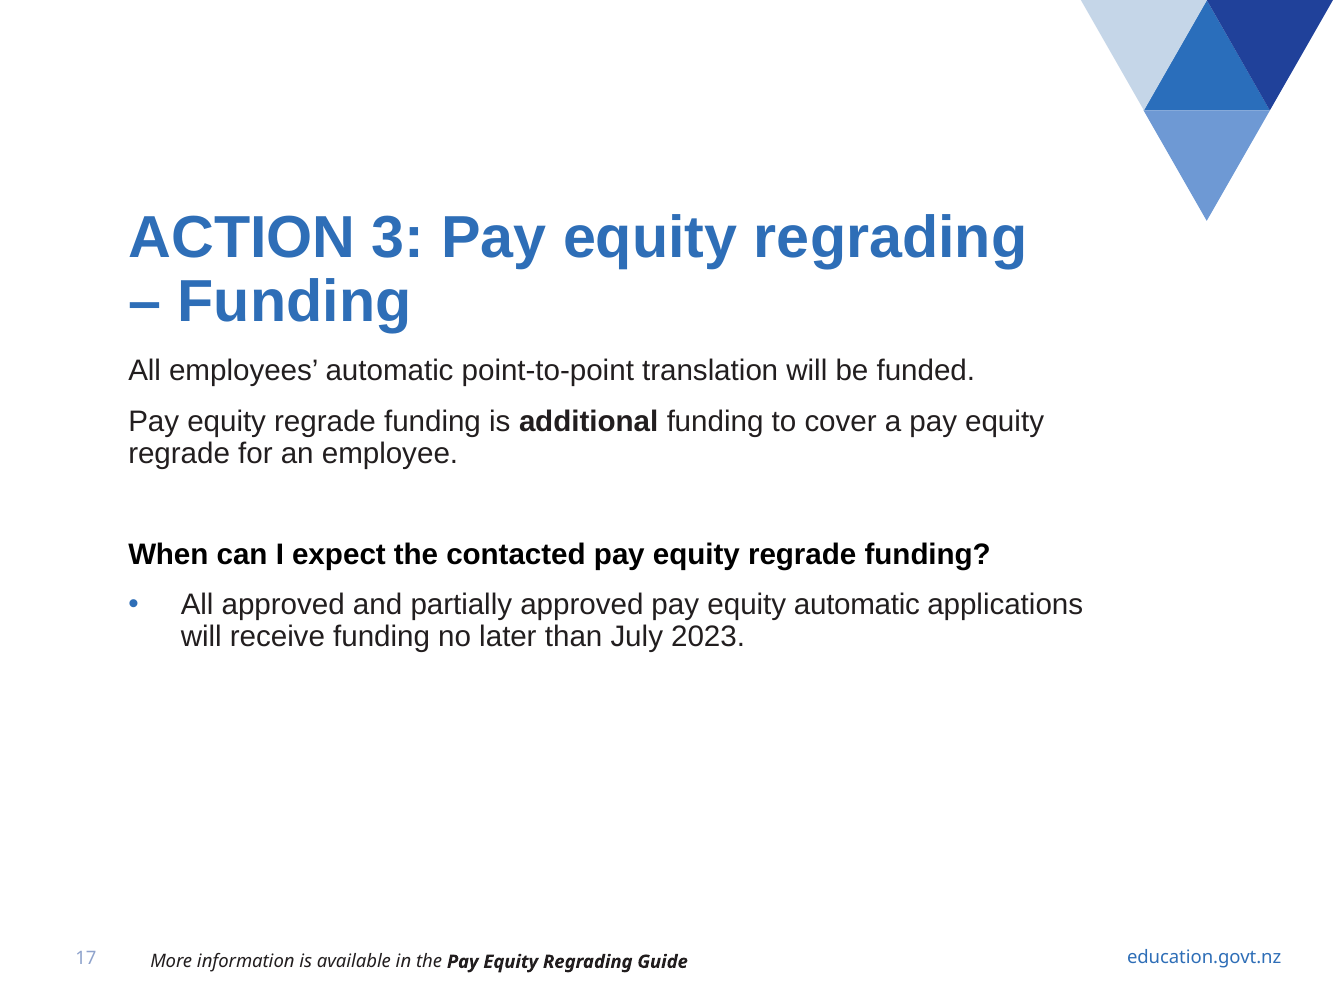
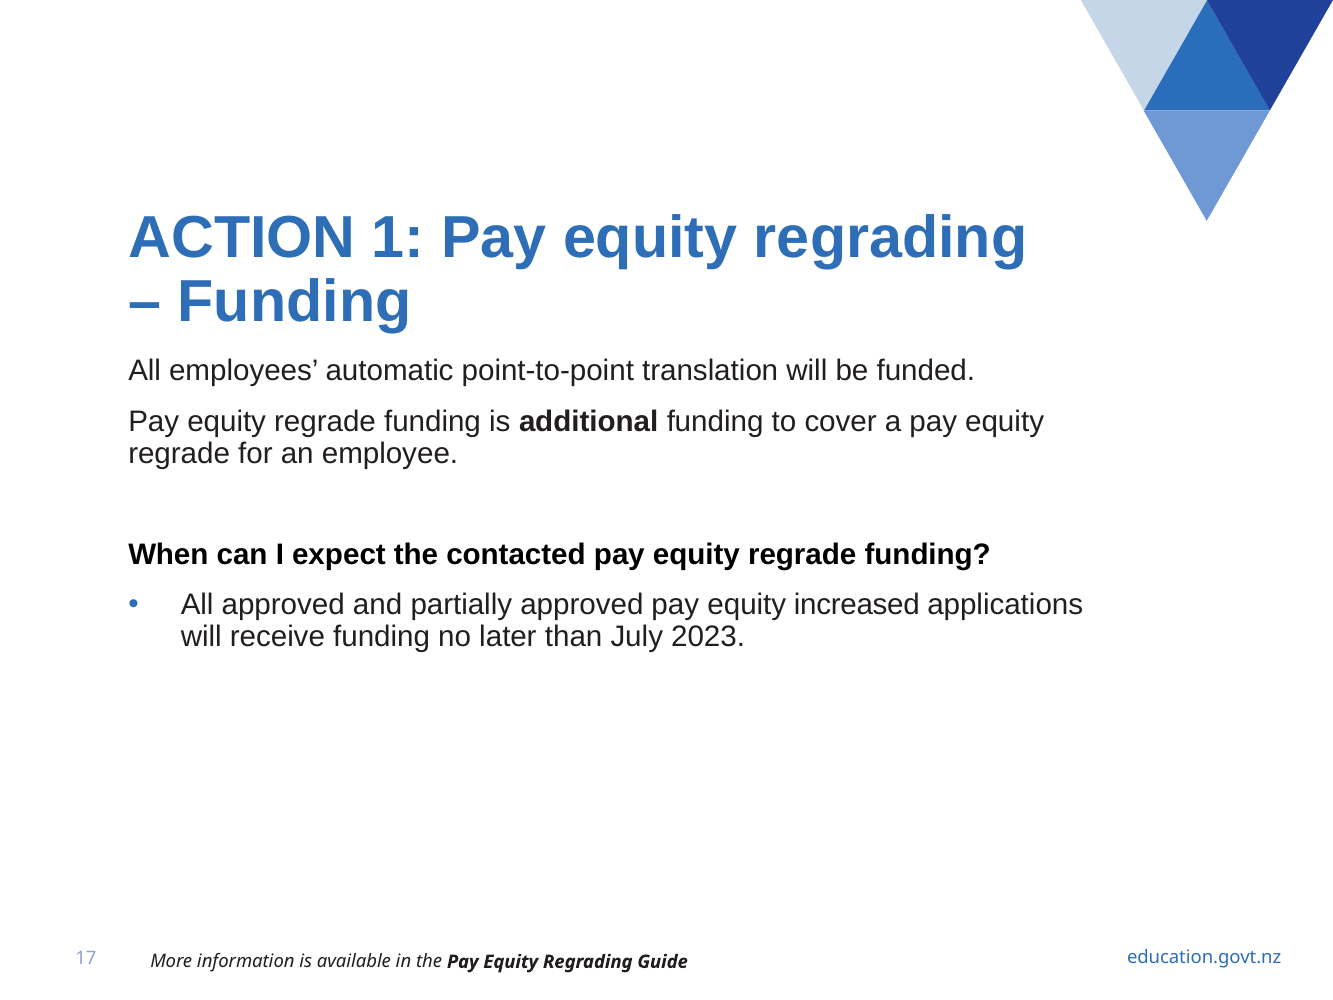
3: 3 -> 1 (398, 238)
equity automatic: automatic -> increased (857, 605)
